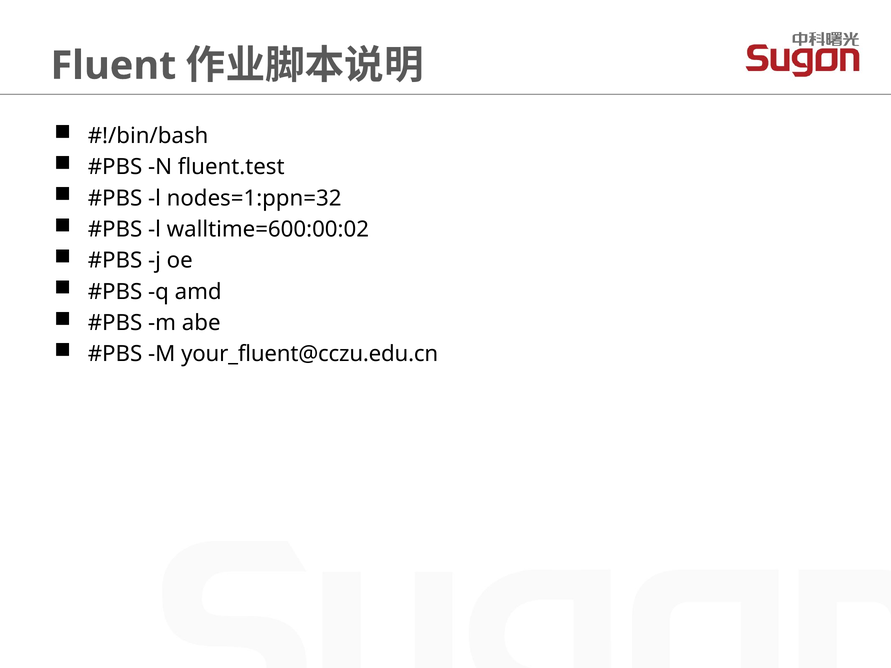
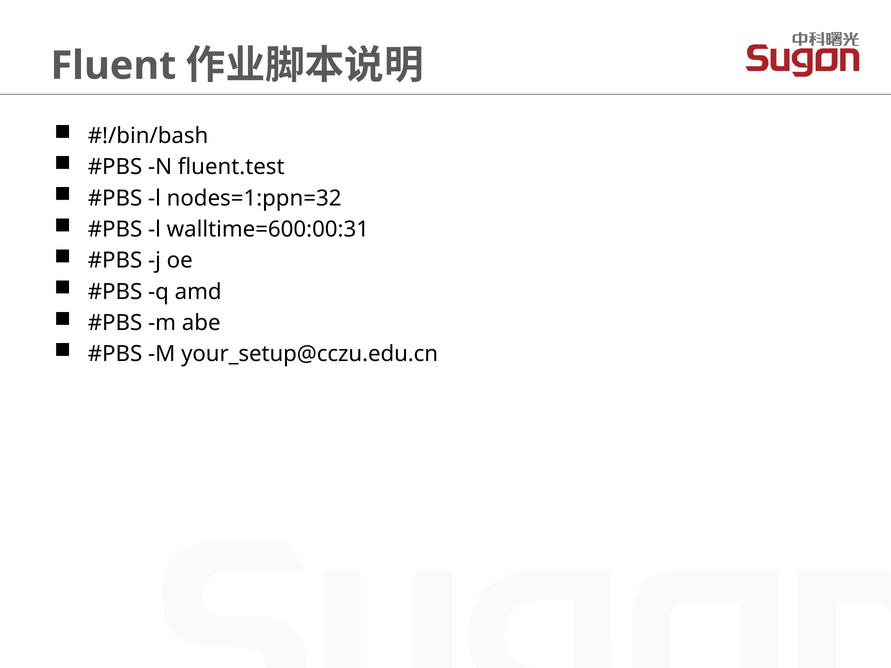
walltime=600:00:02: walltime=600:00:02 -> walltime=600:00:31 (268, 229)
your_fluent@cczu.edu.cn: your_fluent@cczu.edu.cn -> your_setup@cczu.edu.cn (310, 354)
